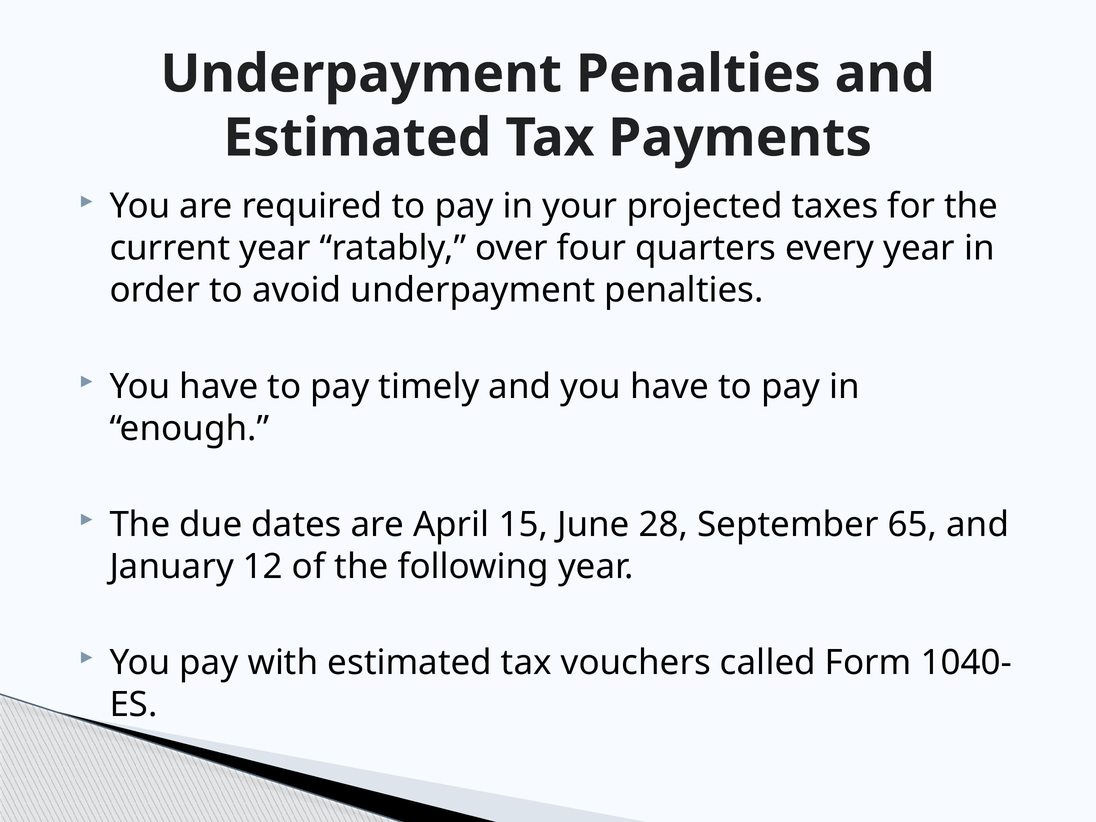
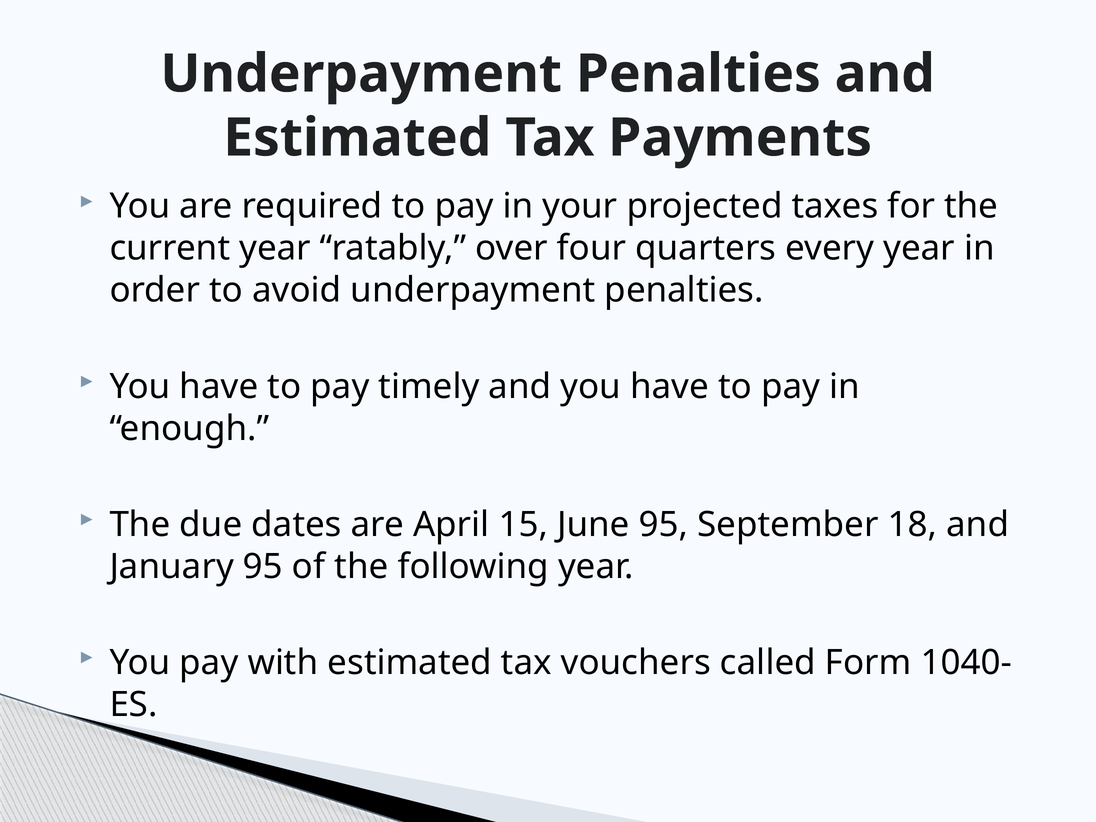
June 28: 28 -> 95 (663, 525)
65: 65 -> 18 (912, 525)
January 12: 12 -> 95 (263, 567)
